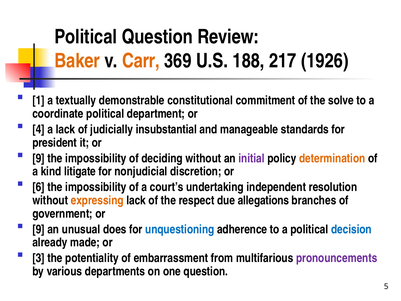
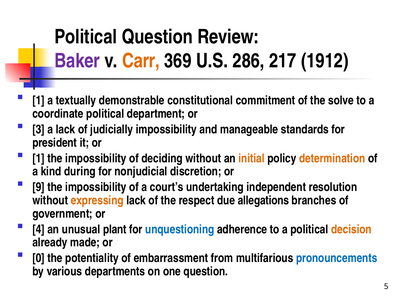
Baker colour: orange -> purple (77, 61)
188: 188 -> 286 (249, 61)
1926: 1926 -> 1912 (325, 61)
4: 4 -> 3 (39, 129)
judicially insubstantial: insubstantial -> impossibility (166, 129)
9: 9 -> 1 (39, 158)
initial colour: purple -> orange (252, 158)
litigate: litigate -> during (80, 171)
6: 6 -> 9 (39, 187)
9: 9 -> 4 (39, 229)
does: does -> plant (115, 229)
decision colour: blue -> orange (351, 229)
3: 3 -> 0 (39, 258)
pronouncements colour: purple -> blue (337, 258)
